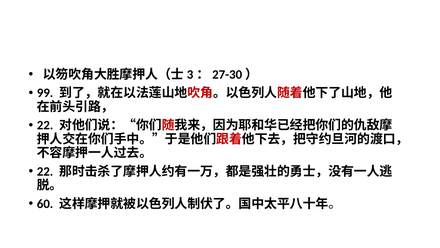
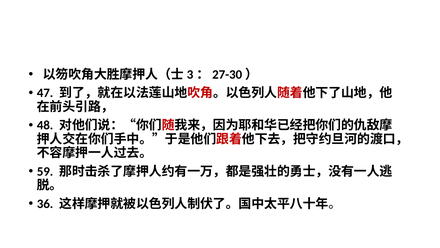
99: 99 -> 47 (45, 93)
22: 22 -> 48 (45, 125)
22: 22 -> 59 (45, 171)
60: 60 -> 36 (45, 203)
